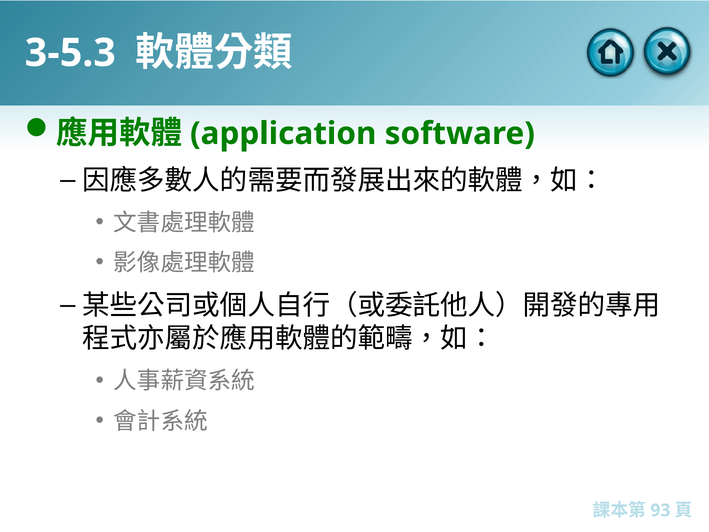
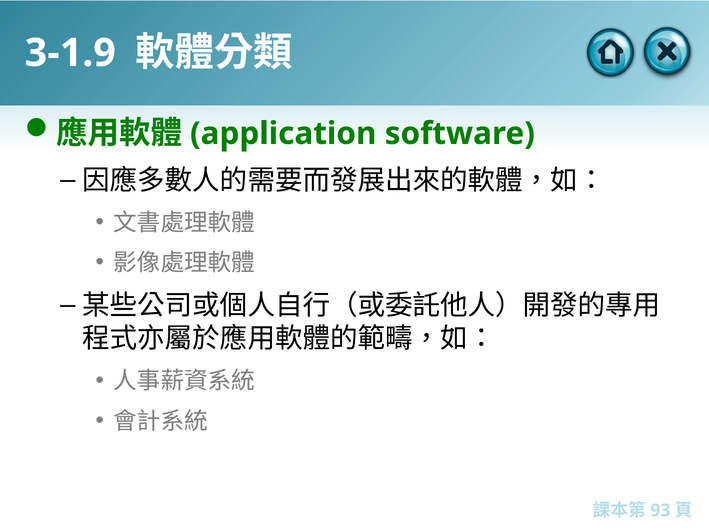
3-5.3: 3-5.3 -> 3-1.9 (70, 53)
